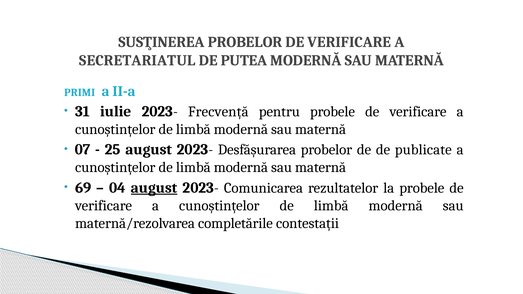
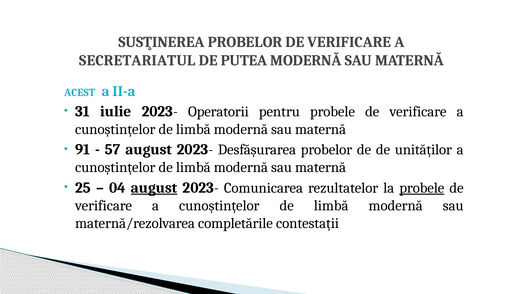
PRIMI: PRIMI -> ACEST (80, 93)
Frecvență: Frecvență -> Operatorii (218, 112)
07: 07 -> 91 (83, 150)
25: 25 -> 57 (113, 150)
publicate: publicate -> unităților (423, 150)
69: 69 -> 25 (83, 188)
probele underline: none -> present (422, 188)
